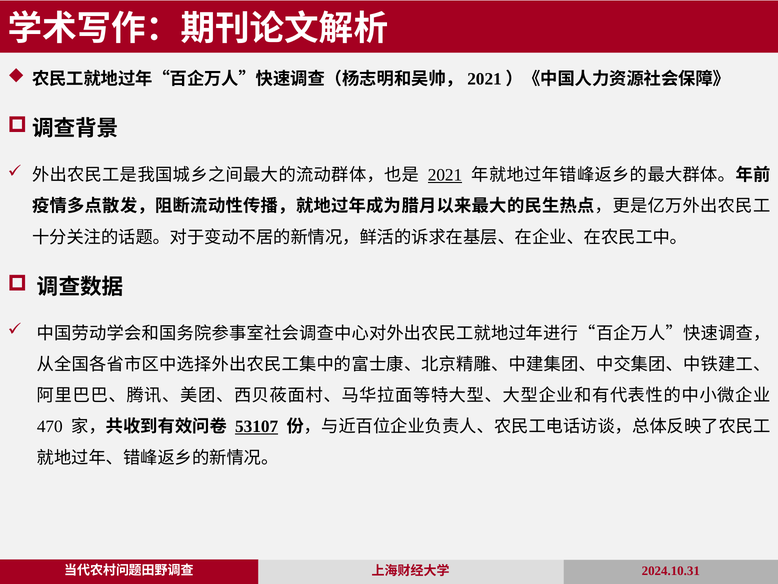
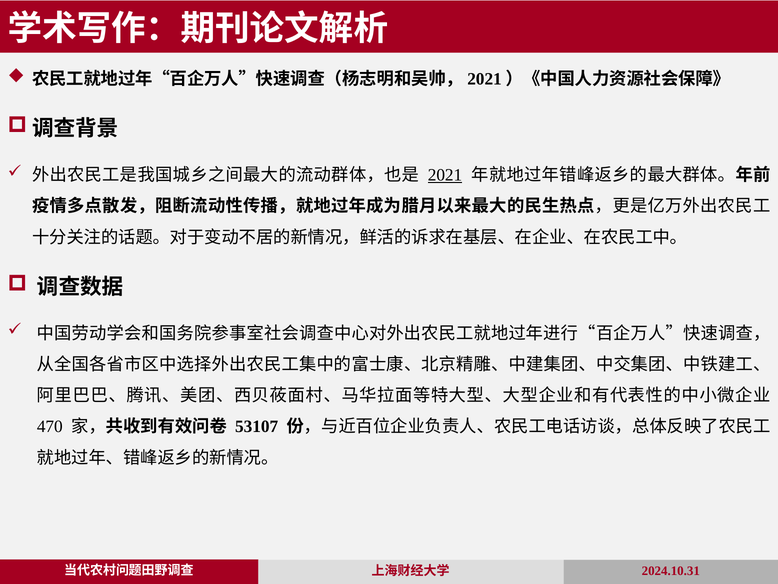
53107 underline: present -> none (257, 426)
